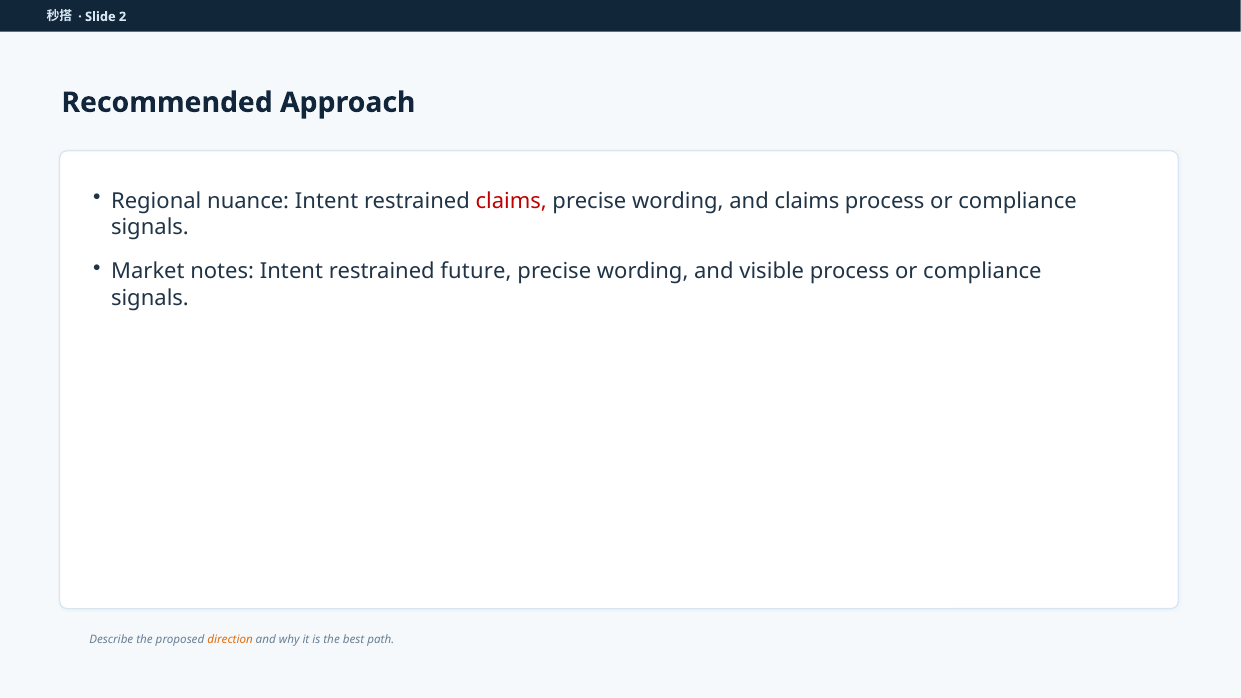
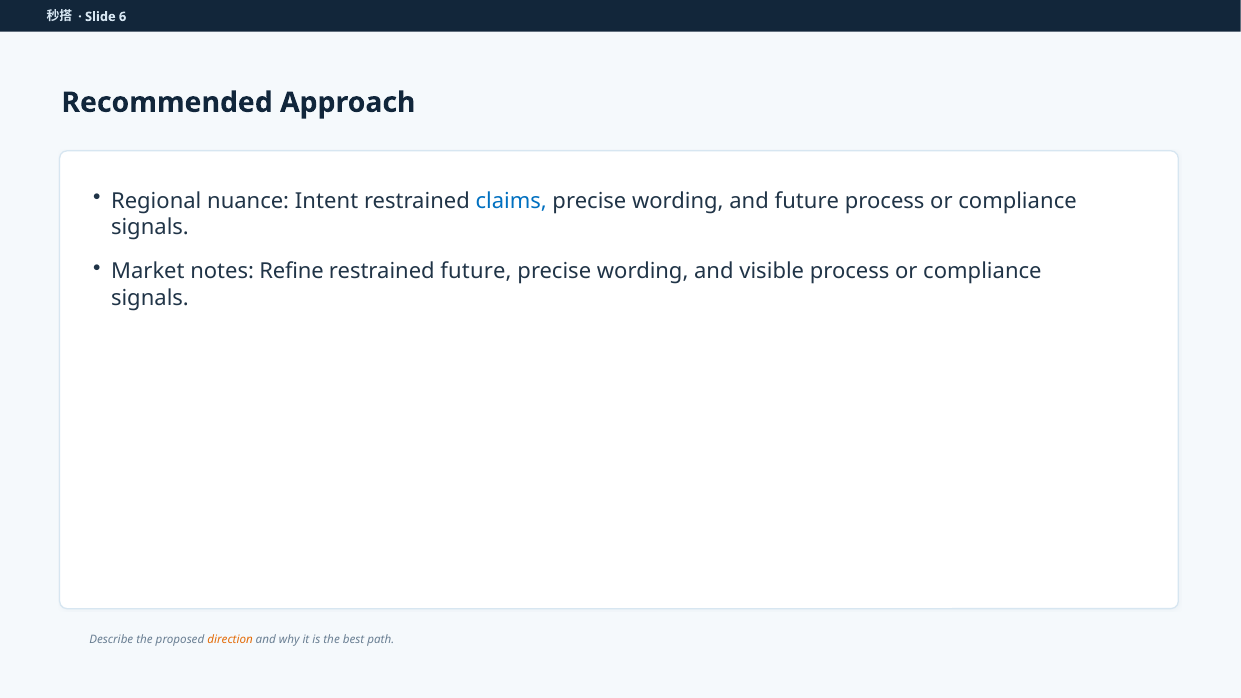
2: 2 -> 6 (123, 17)
claims colour: red -> blue (511, 201)
and claims: claims -> future (807, 201)
notes Intent: Intent -> Refine (292, 272)
